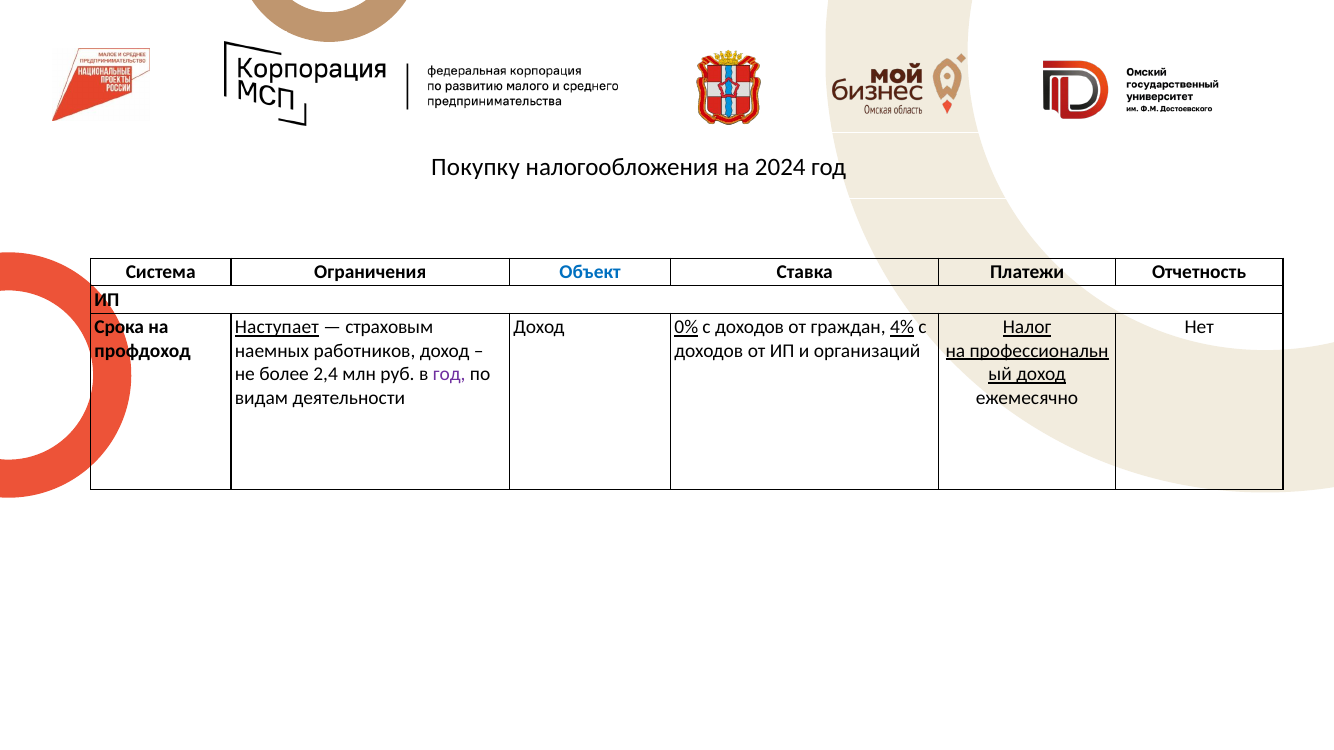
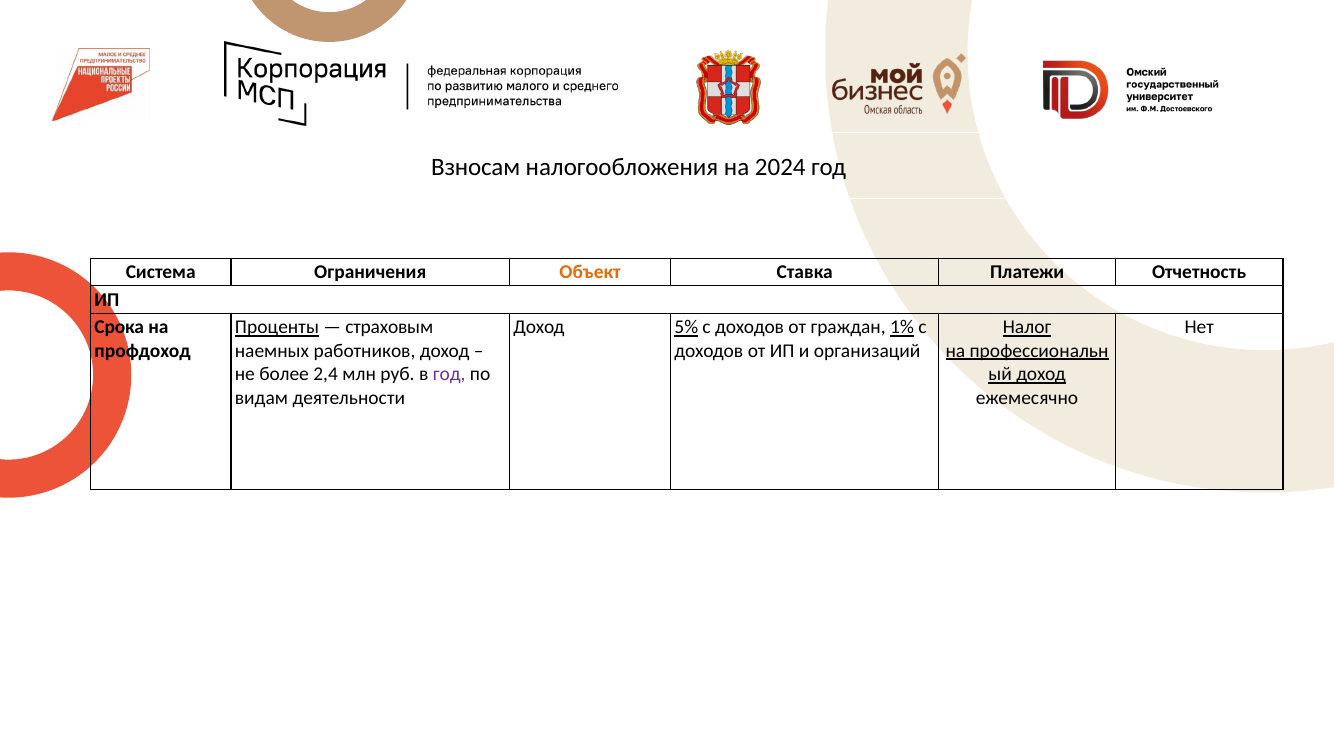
Покупку: Покупку -> Взносам (476, 167)
Объект colour: blue -> orange (590, 272)
Наступает: Наступает -> Проценты (277, 327)
0%: 0% -> 5% (686, 327)
4%: 4% -> 1% (902, 327)
